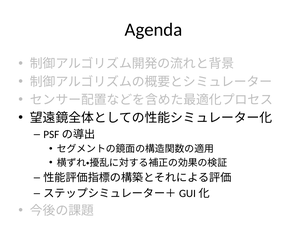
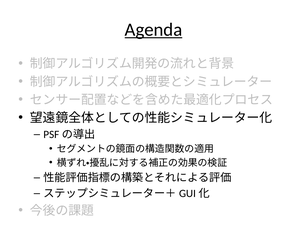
Agenda underline: none -> present (153, 30)
